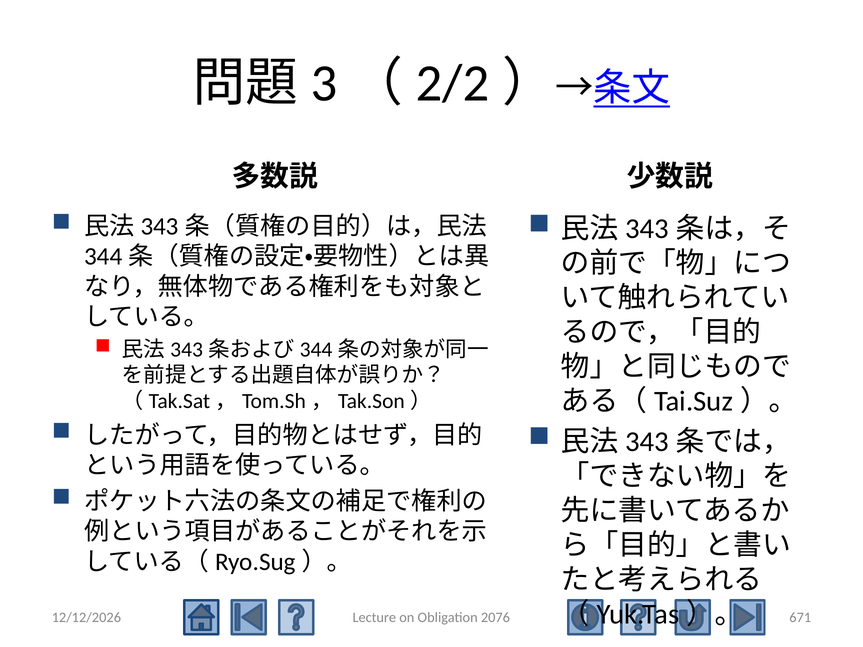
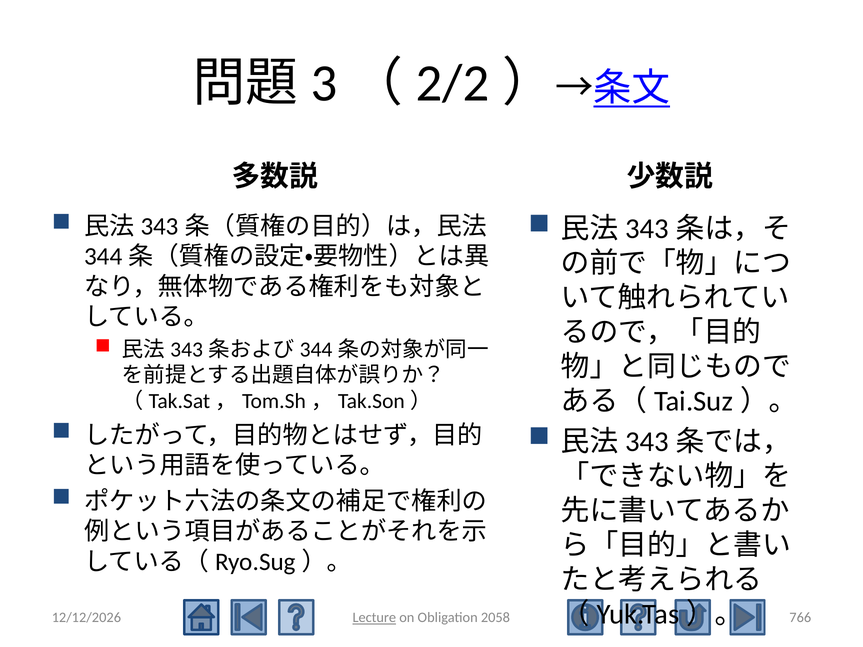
Lecture underline: none -> present (374, 618)
2076: 2076 -> 2058 (495, 618)
671: 671 -> 766 (800, 618)
